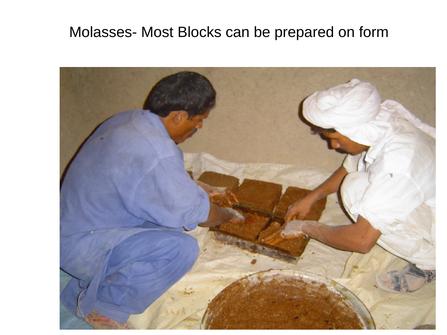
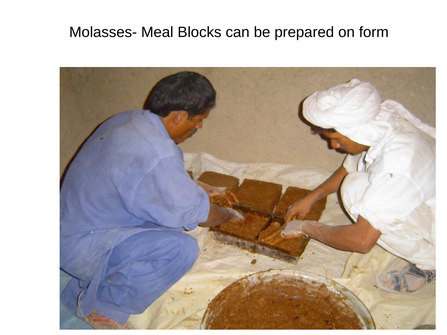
Most: Most -> Meal (157, 32)
